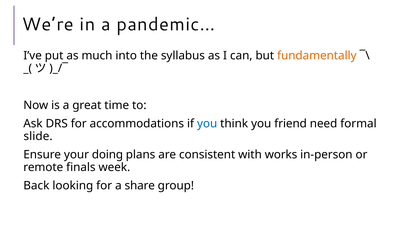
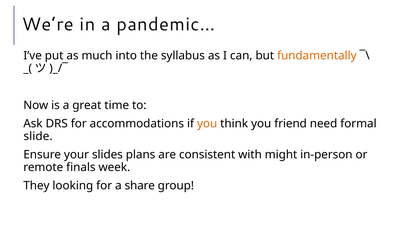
you colour: blue -> orange (207, 124)
doing: doing -> slides (107, 155)
works: works -> might (281, 155)
Back: Back -> They (36, 186)
